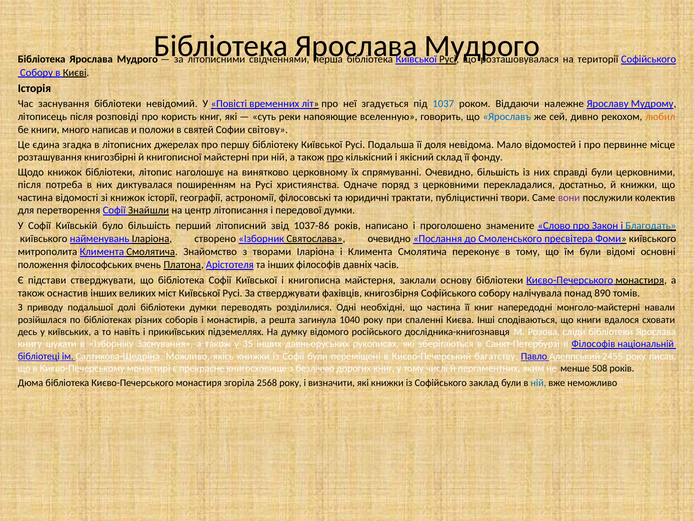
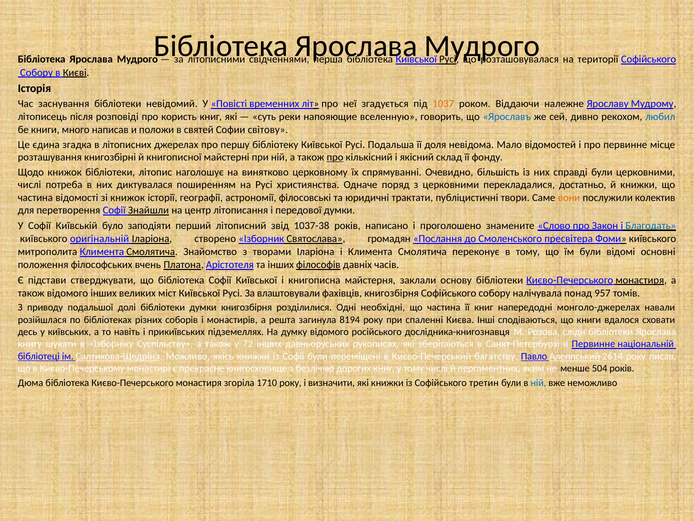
1037 colour: blue -> orange (443, 104)
любил colour: orange -> blue (660, 117)
після: після -> числі (29, 185)
вони colour: purple -> orange (569, 198)
було більшість: більшість -> заподіяти (149, 225)
1037-86: 1037-86 -> 1037-38 (312, 225)
найменувань: найменувань -> оригінальній (100, 239)
Святослава очевидно: очевидно -> громадян (389, 239)
філософів underline: none -> present (318, 265)
також оснастив: оснастив -> відомого (67, 293)
За стверджувати: стверджувати -> влаштовували (289, 293)
890: 890 -> 957 (602, 293)
думки переводять: переводять -> книгозбірня (247, 307)
монголо-майстерні: монголо-майстерні -> монголо-джерелах (598, 307)
1040: 1040 -> 8194 (350, 319)
Ізборніку Заснування: Заснування -> Суспільству (165, 344)
35: 35 -> 72 (248, 344)
в Філософів: Філософів -> Первинне (593, 344)
2455: 2455 -> 2614 (613, 356)
508: 508 -> 504 (600, 368)
2568: 2568 -> 1710 (267, 382)
заклад: заклад -> третин (484, 382)
